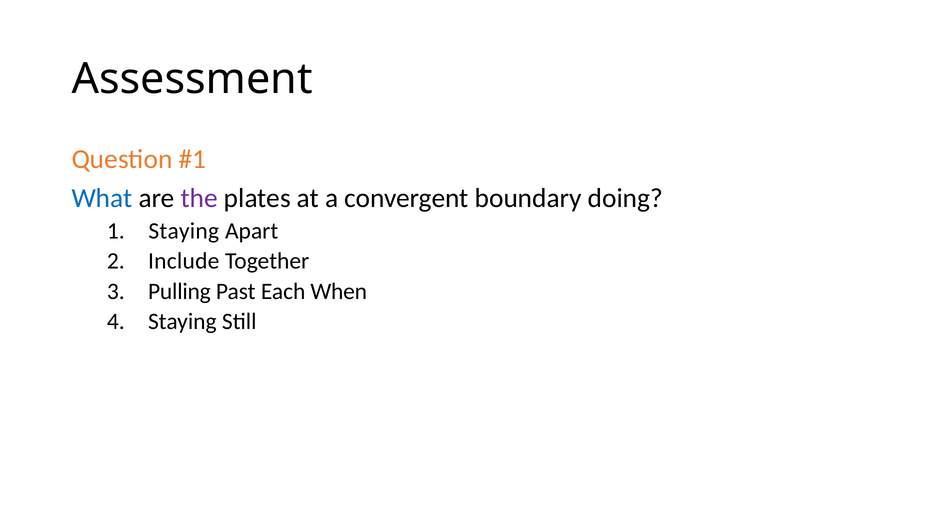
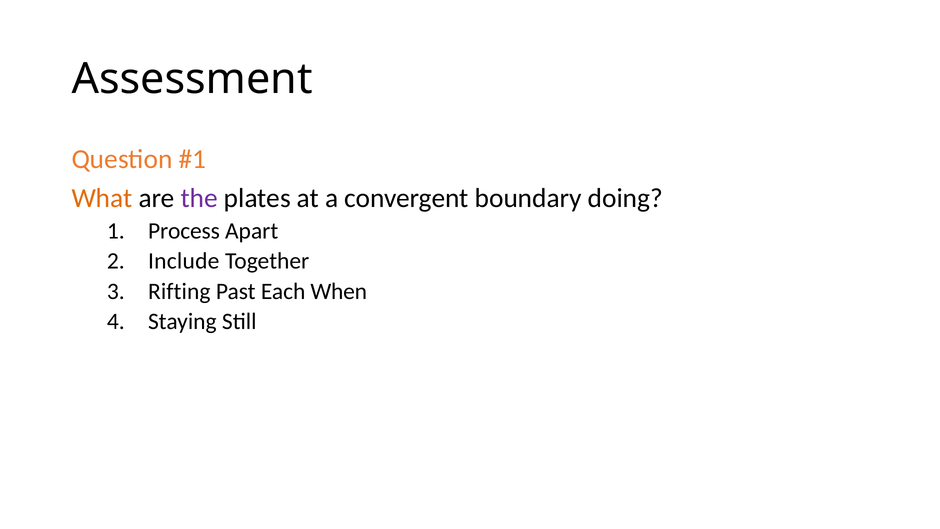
What colour: blue -> orange (102, 198)
1 Staying: Staying -> Process (184, 231)
Pulling: Pulling -> Rifting (179, 291)
